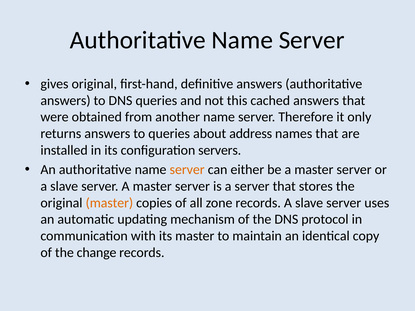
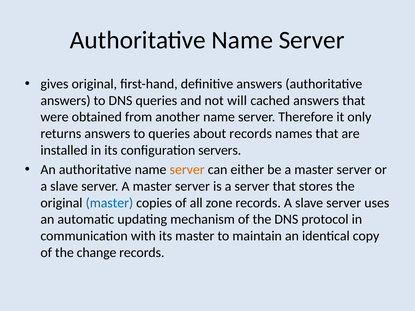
this: this -> will (237, 101)
about address: address -> records (251, 134)
master colour: orange -> blue (109, 203)
